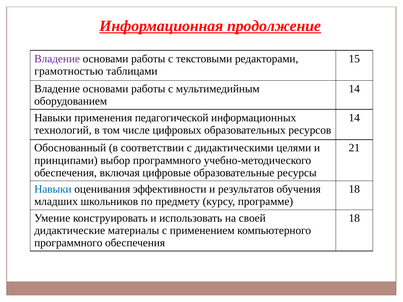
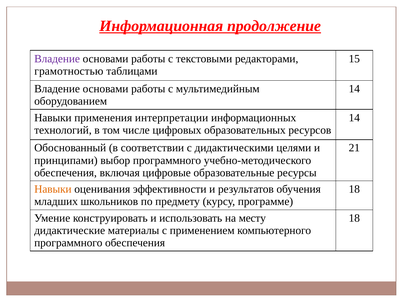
педагогической: педагогической -> интерпретации (172, 118)
Навыки colour: blue -> orange (53, 189)
своей: своей -> месту (252, 218)
